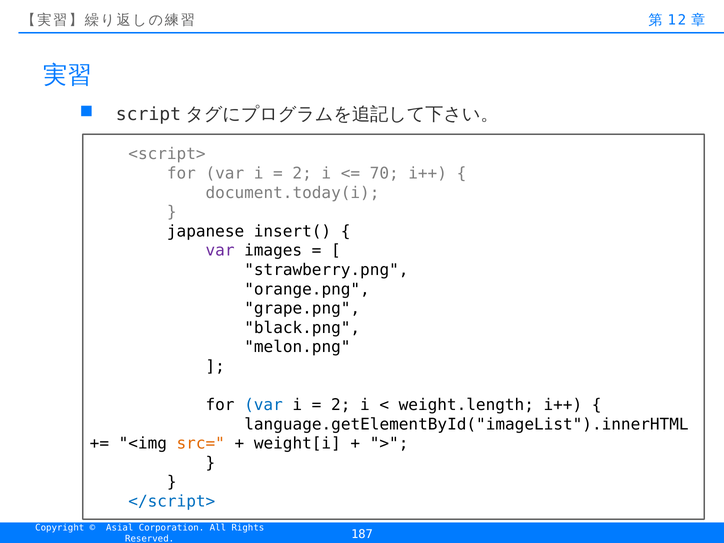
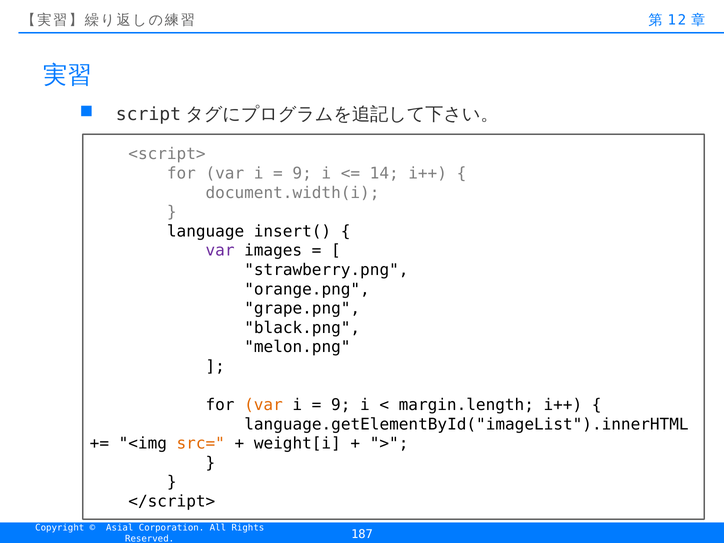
2: 2 -> 9 (302, 173)
70: 70 -> 14 (384, 173)
document.today(i: document.today(i -> document.width(i (293, 193)
japanese: japanese -> language (206, 231)
var colour: blue -> orange (264, 405)
2: 2 -> 9 (341, 405)
weight.length: weight.length -> margin.length (466, 405)
</script> colour: blue -> black (172, 501)
